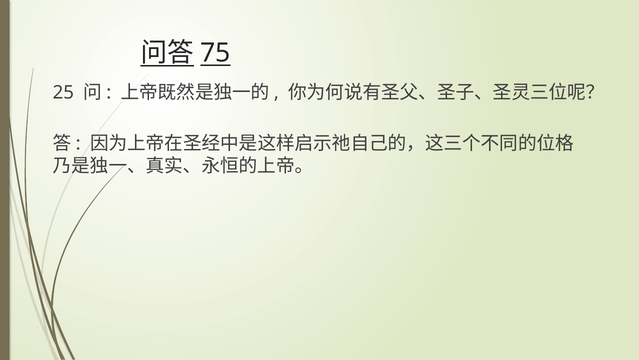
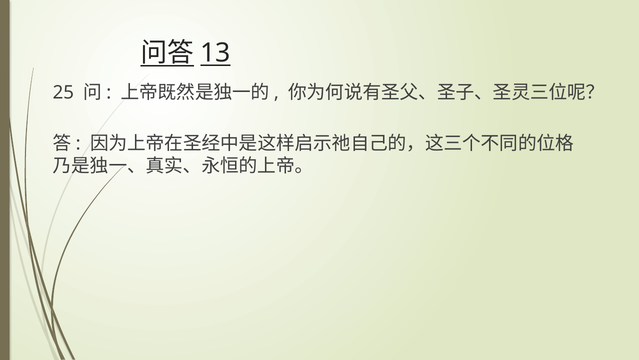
75: 75 -> 13 (215, 53)
